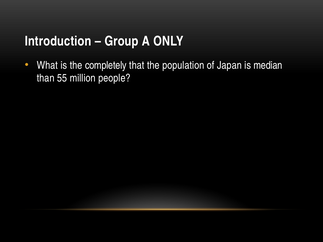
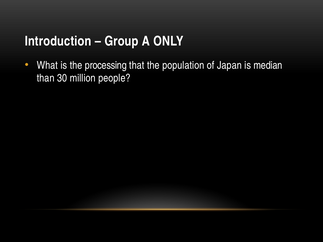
completely: completely -> processing (106, 65)
55: 55 -> 30 (62, 78)
